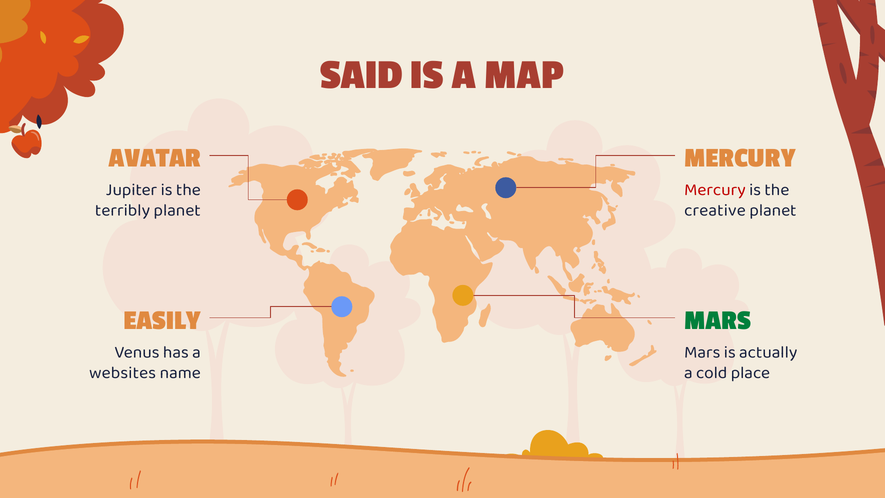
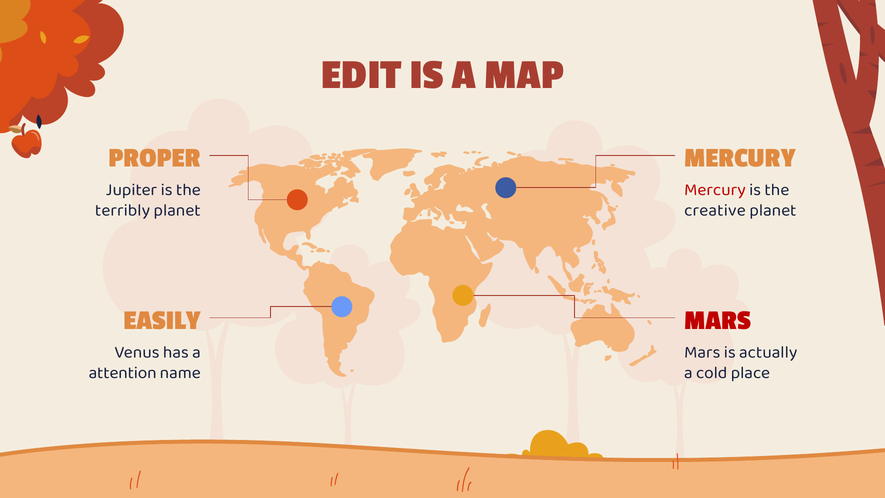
SAID: SAID -> EDIT (361, 74)
AVATAR: AVATAR -> PROPER (155, 158)
MARS colour: green -> red (717, 320)
websites: websites -> attention (123, 372)
